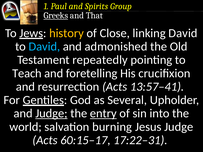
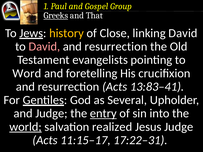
Spirits: Spirits -> Gospel (97, 6)
David colour: light blue -> pink (44, 47)
admonished: admonished -> resurrection (116, 47)
repeatedly: repeatedly -> evangelists (100, 60)
Teach: Teach -> Word (27, 73)
13:57–41: 13:57–41 -> 13:83–41 (157, 87)
Judge underline: present -> none (51, 114)
world underline: none -> present (26, 127)
burning: burning -> realized (112, 127)
60:15–17: 60:15–17 -> 11:15–17 (85, 140)
